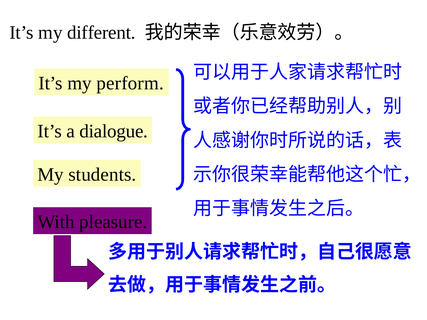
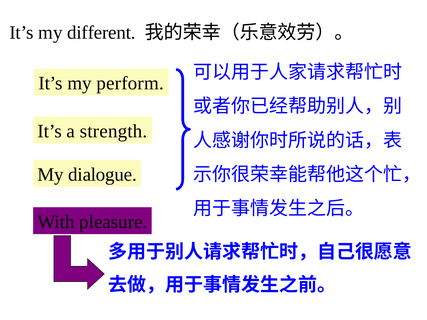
dialogue: dialogue -> strength (114, 131)
students: students -> dialogue (103, 175)
